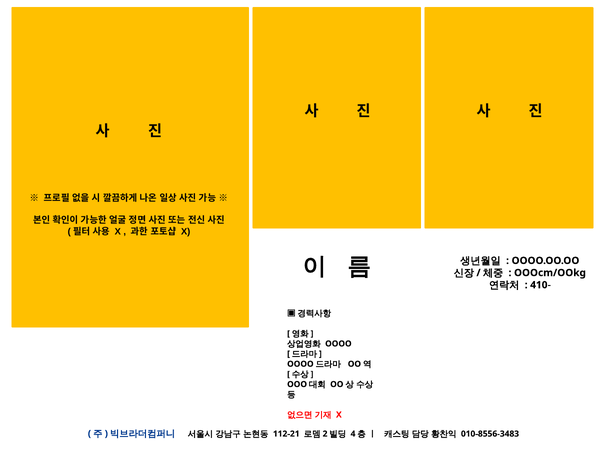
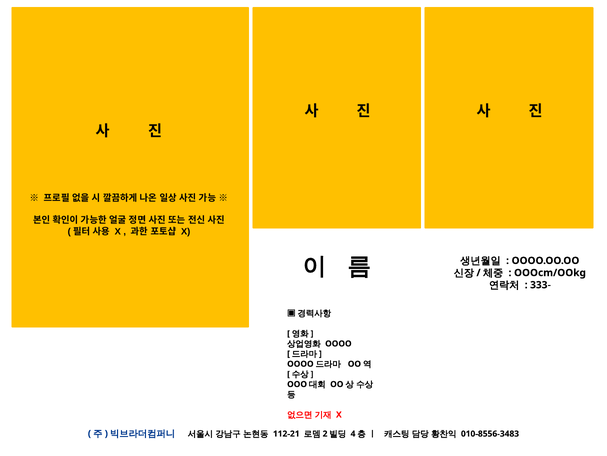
410-: 410- -> 333- (540, 284)
